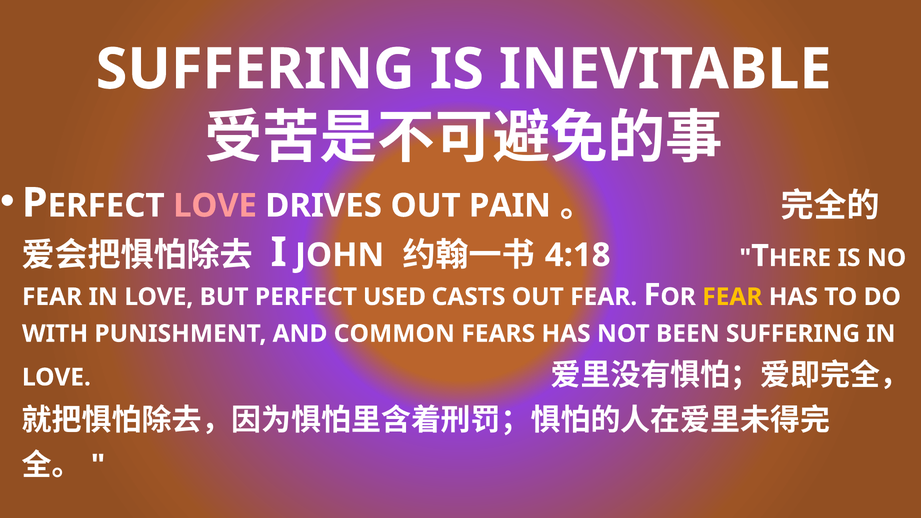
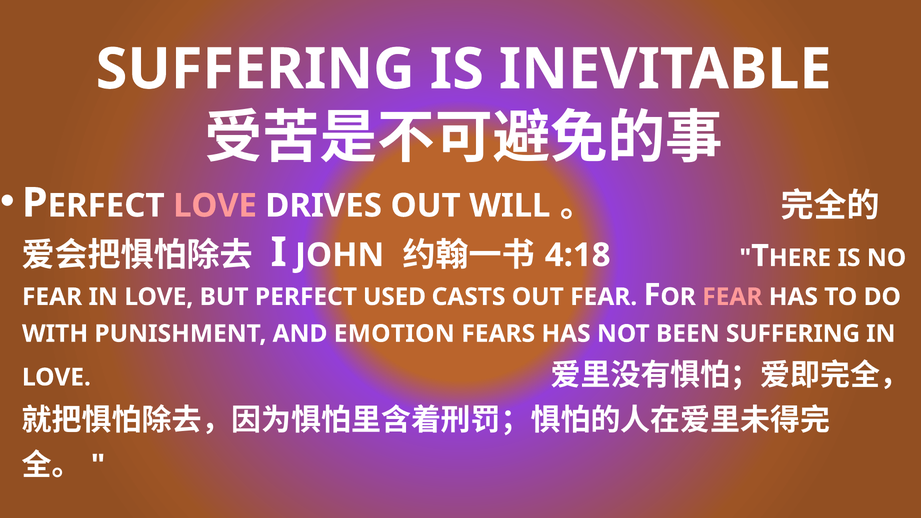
PAIN: PAIN -> WILL (510, 206)
FEAR colour: yellow -> pink (732, 297)
COMMON: COMMON -> EMOTION (394, 334)
